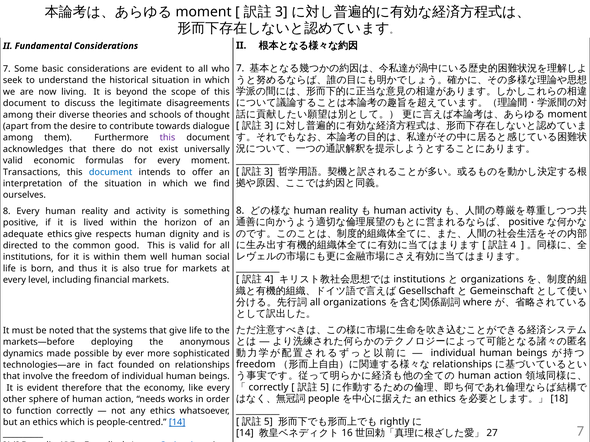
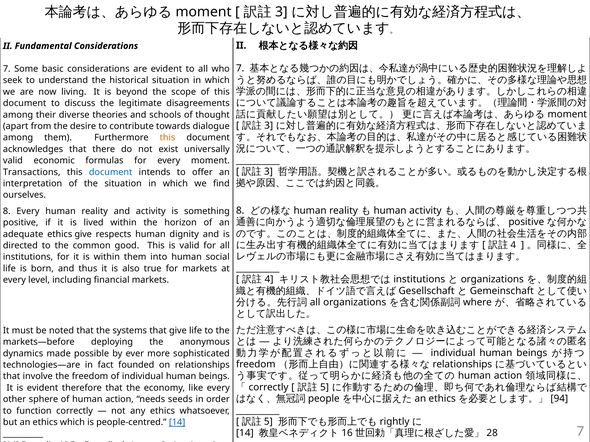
this colour: purple -> orange (167, 138)
well: well -> into (159, 257)
18: 18 -> 94 (559, 399)
works: works -> seeds (180, 400)
27: 27 -> 28 (492, 434)
